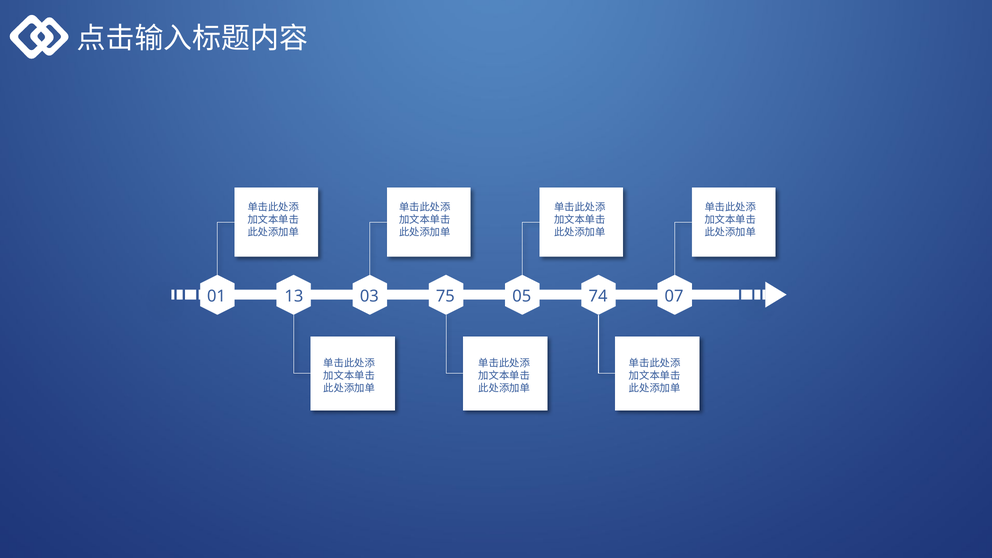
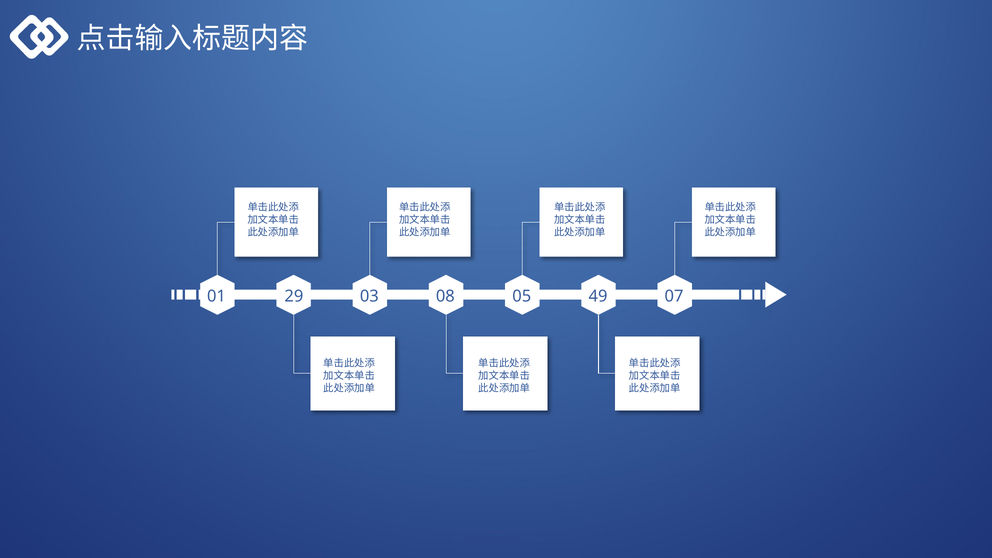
13: 13 -> 29 (294, 296)
75: 75 -> 08 (445, 296)
74: 74 -> 49 (598, 296)
